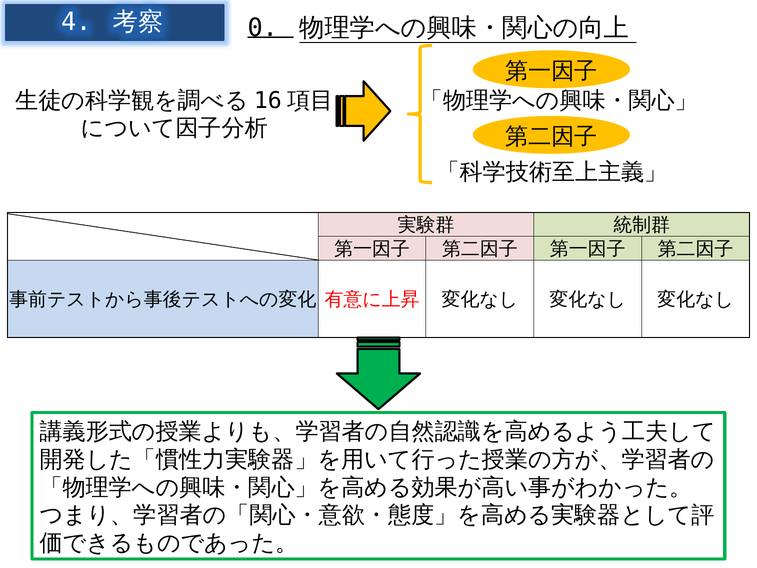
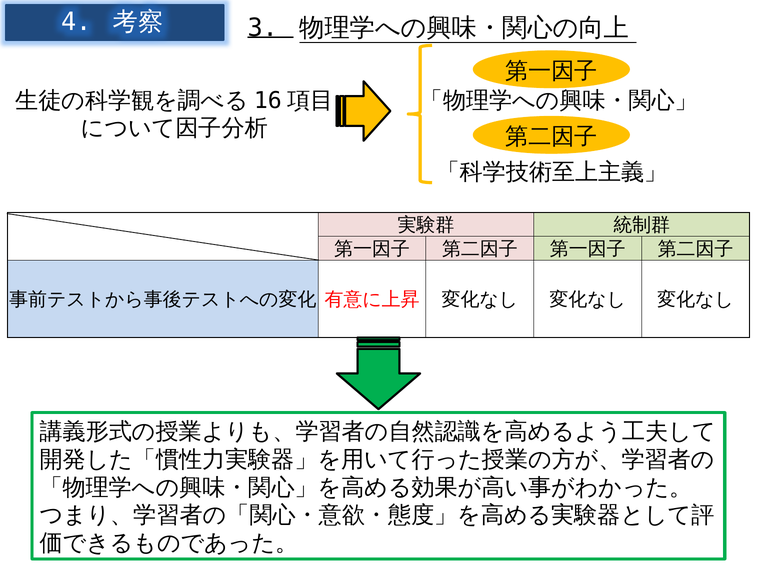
0: 0 -> 3 (263, 28)
